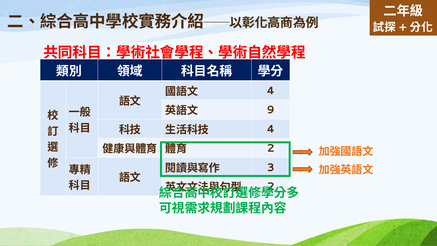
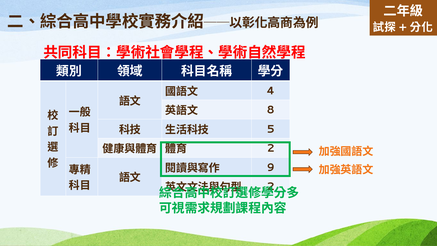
9: 9 -> 8 (271, 110)
4: 4 -> 5 (271, 129)
3: 3 -> 9 (271, 167)
